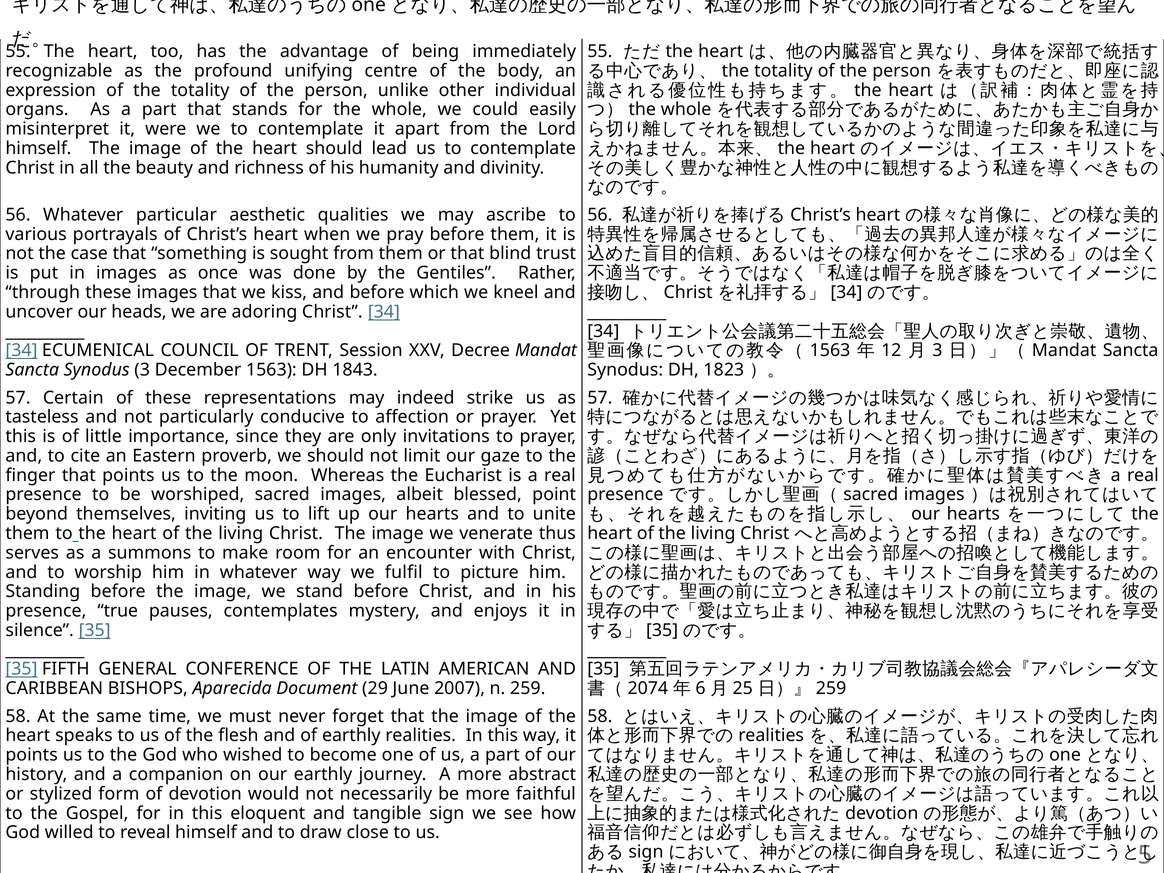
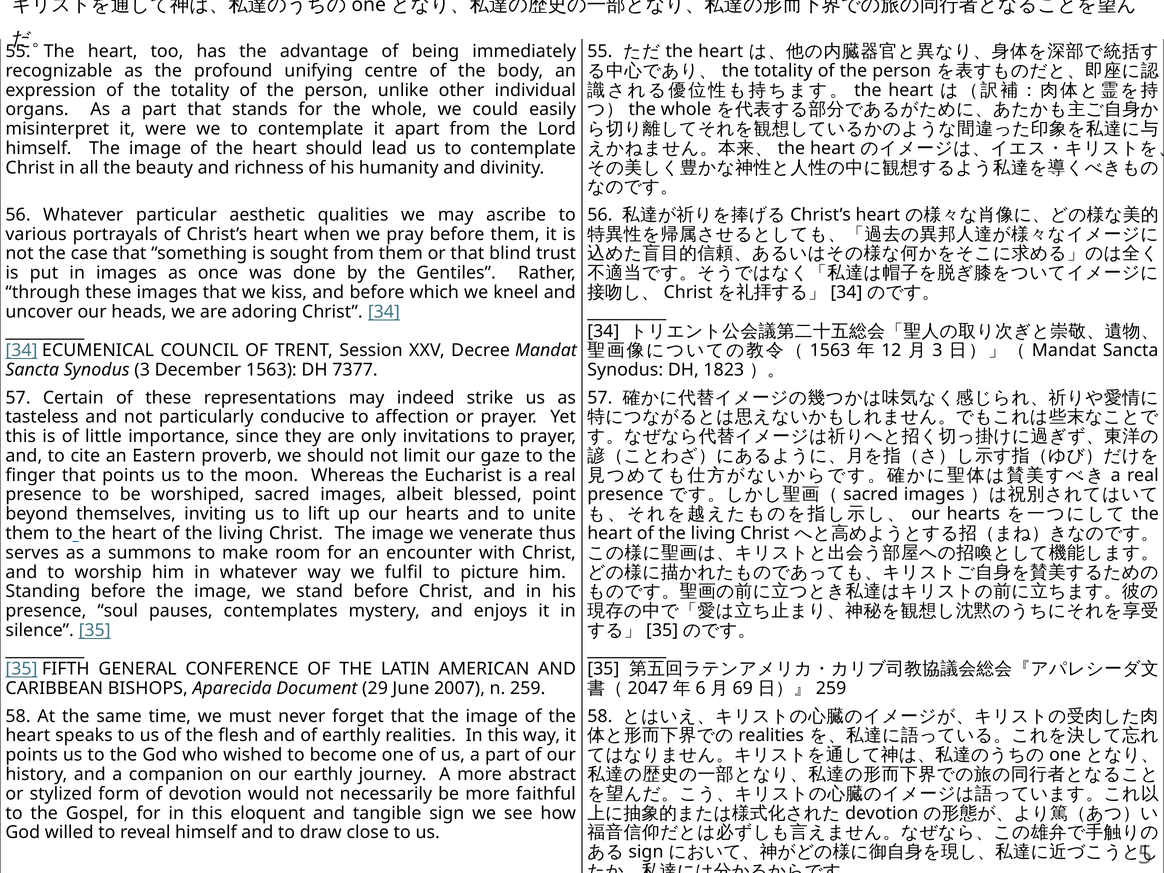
1843: 1843 -> 7377 (355, 370)
true: true -> soul (118, 611)
2074: 2074 -> 2047 (648, 688)
25: 25 -> 69 (743, 688)
